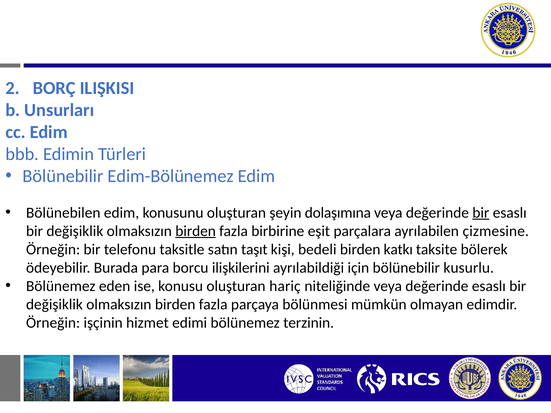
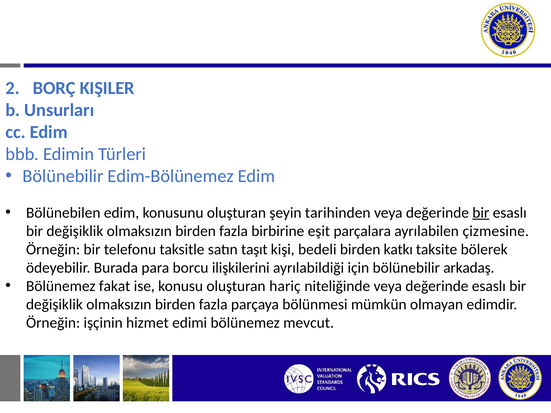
ILIŞKISI: ILIŞKISI -> KIŞILER (107, 88)
dolaşımına: dolaşımına -> tarihinden (338, 213)
birden underline: present -> none (196, 231)
kusurlu: kusurlu -> arkadaş (469, 268)
eden: eden -> fakat (115, 286)
terzinin: terzinin -> mevcut (309, 323)
